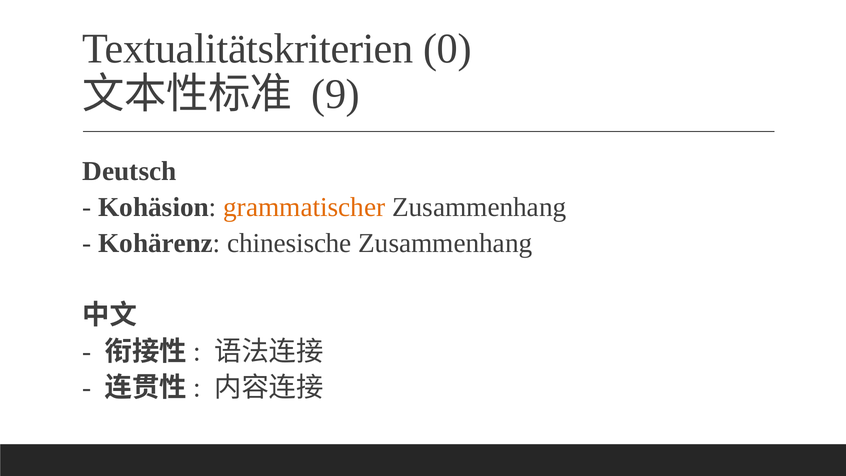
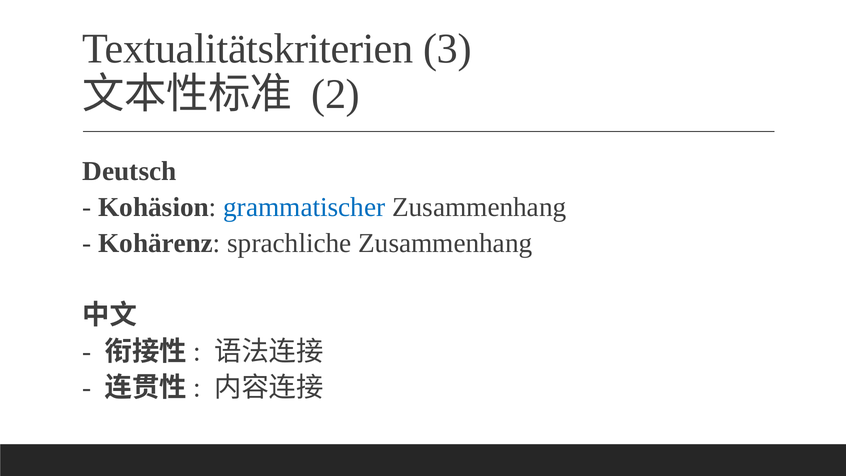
0: 0 -> 3 (447, 49)
9: 9 -> 2 (336, 94)
grammatischer colour: orange -> blue (304, 207)
chinesische: chinesische -> sprachliche (289, 243)
